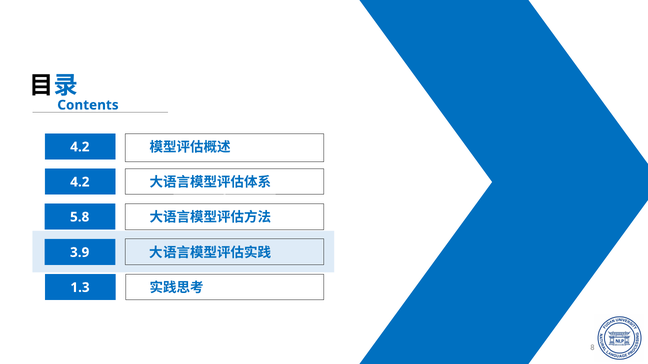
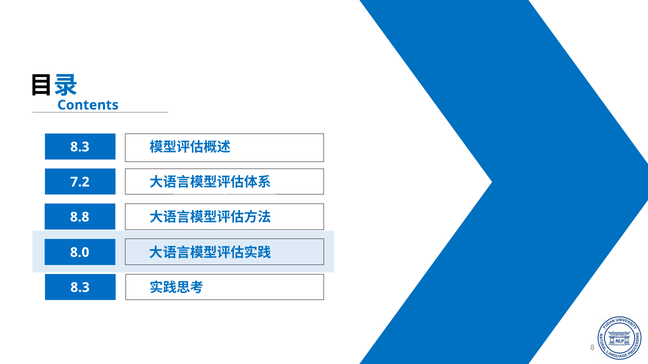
4.2: 4.2 -> 8.3 (80, 147)
4.2: 4.2 -> 7.2 (80, 182)
5.8: 5.8 -> 8.8 (80, 217)
3.9: 3.9 -> 8.0 (80, 253)
1.3: 1.3 -> 8.3 (80, 288)
